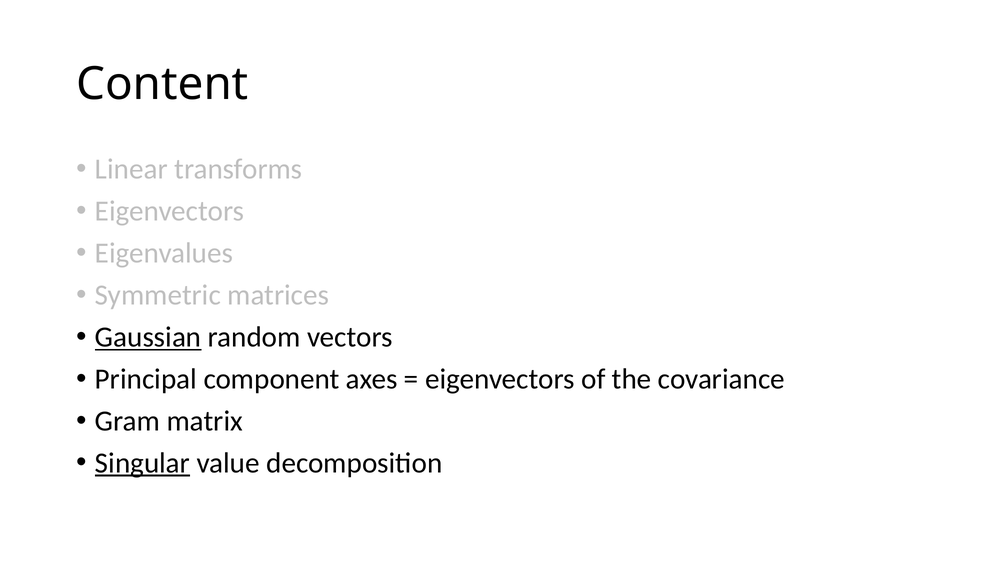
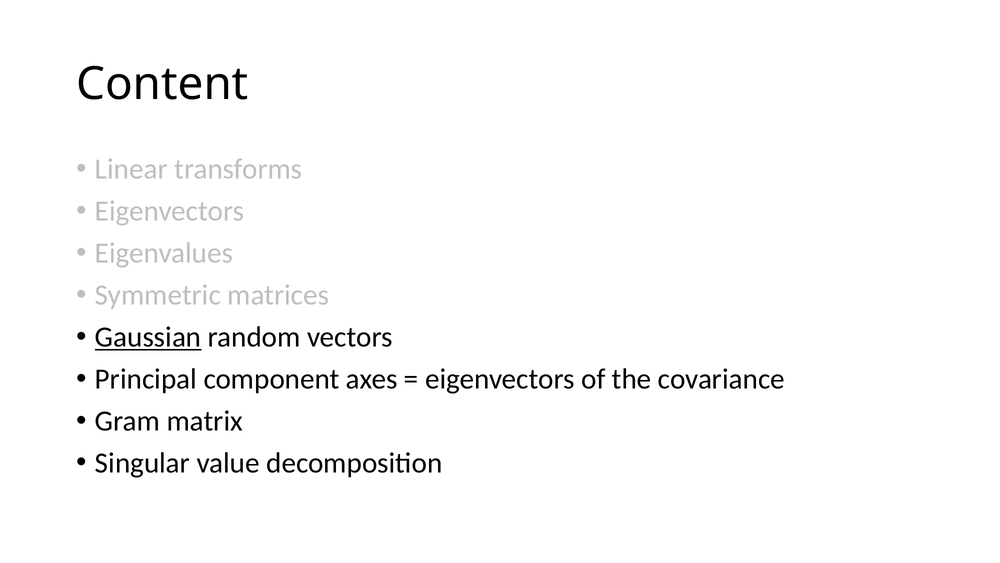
Singular underline: present -> none (143, 463)
